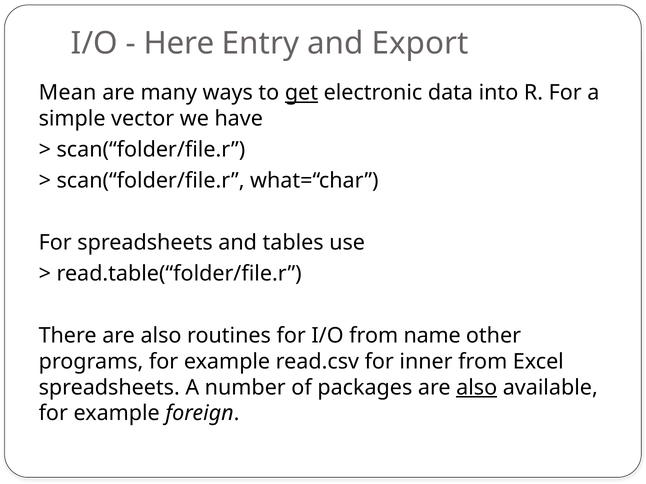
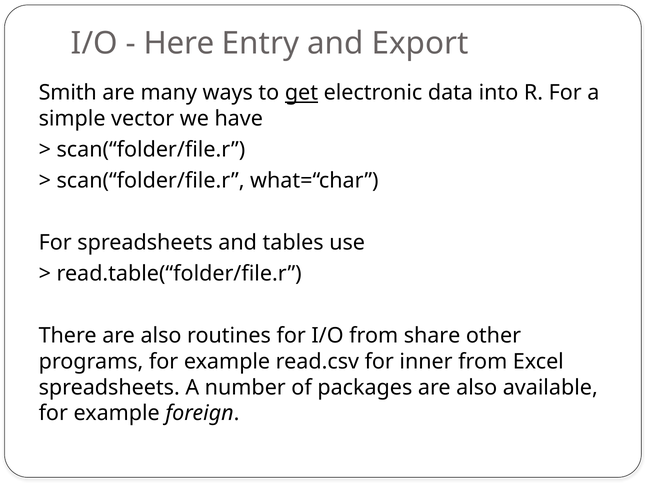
Mean: Mean -> Smith (68, 93)
name: name -> share (432, 336)
also underline: present -> none (477, 388)
